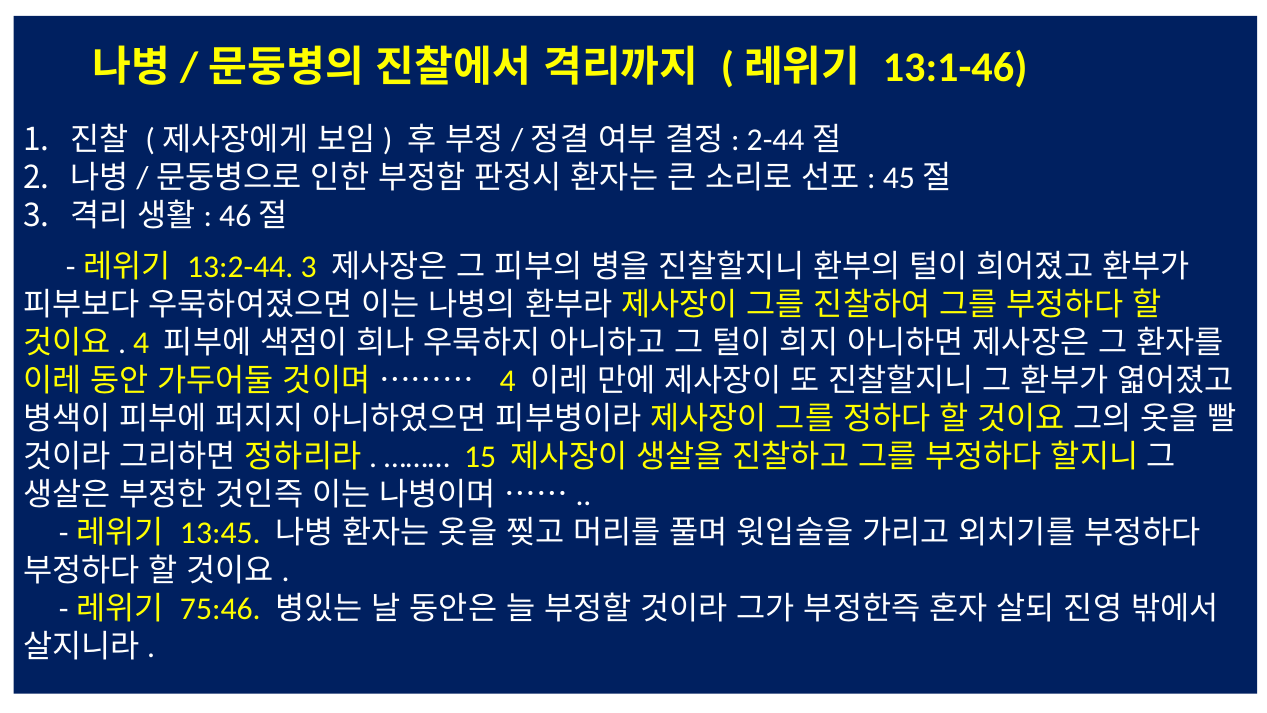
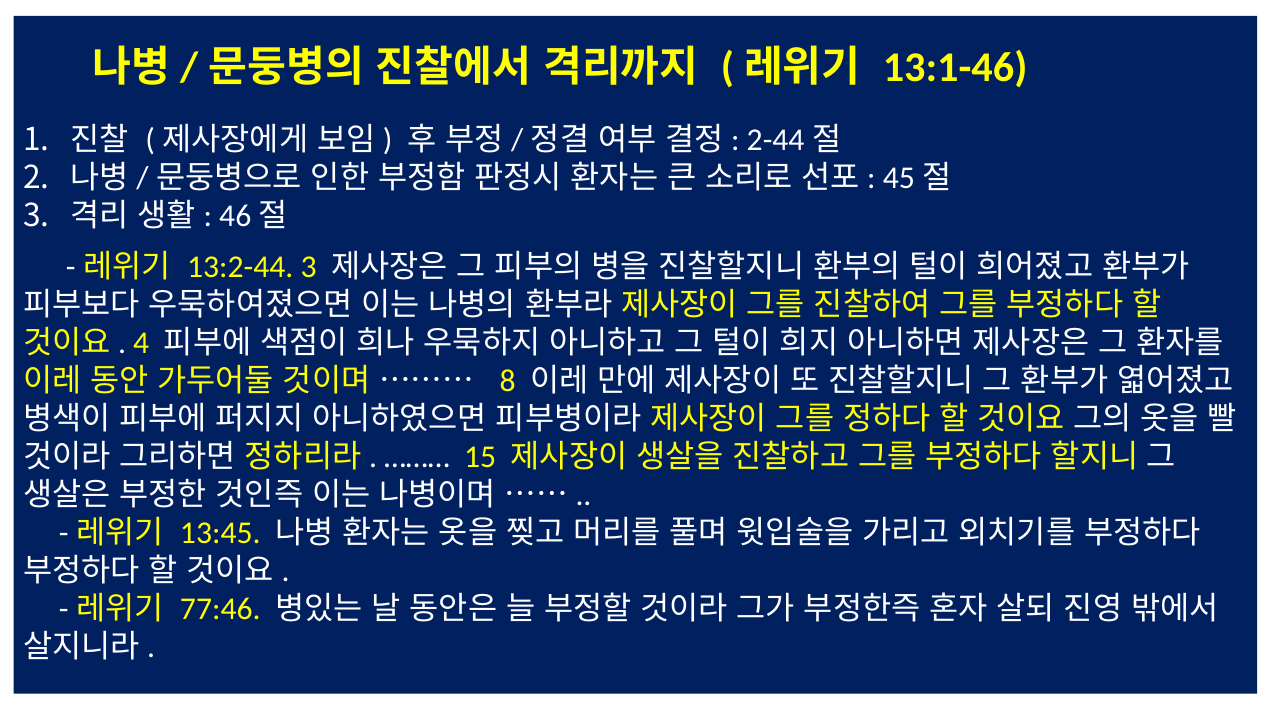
4: 4 -> 8 (508, 381)
75:46: 75:46 -> 77:46 (220, 609)
